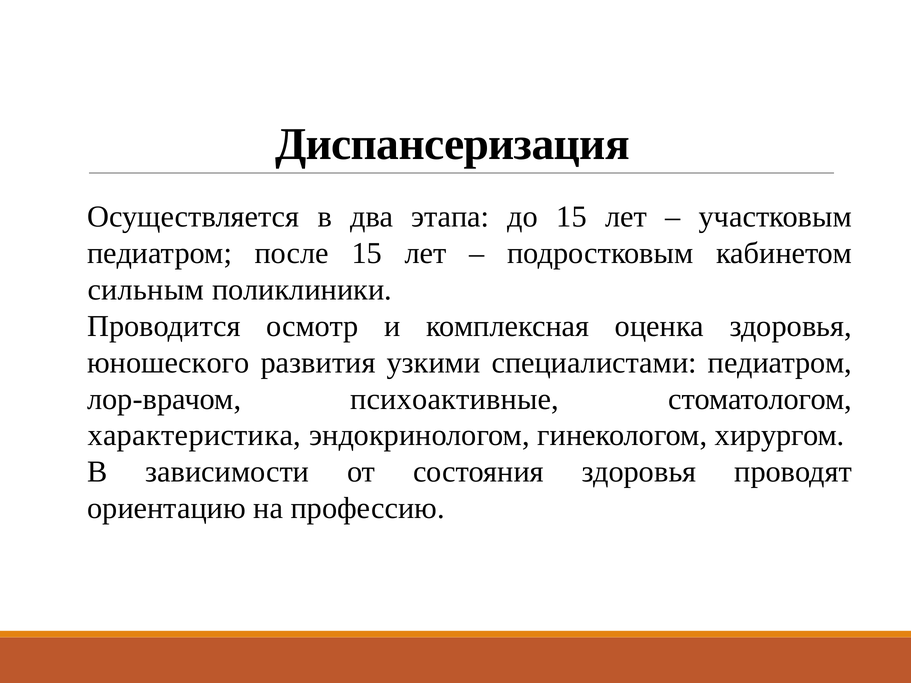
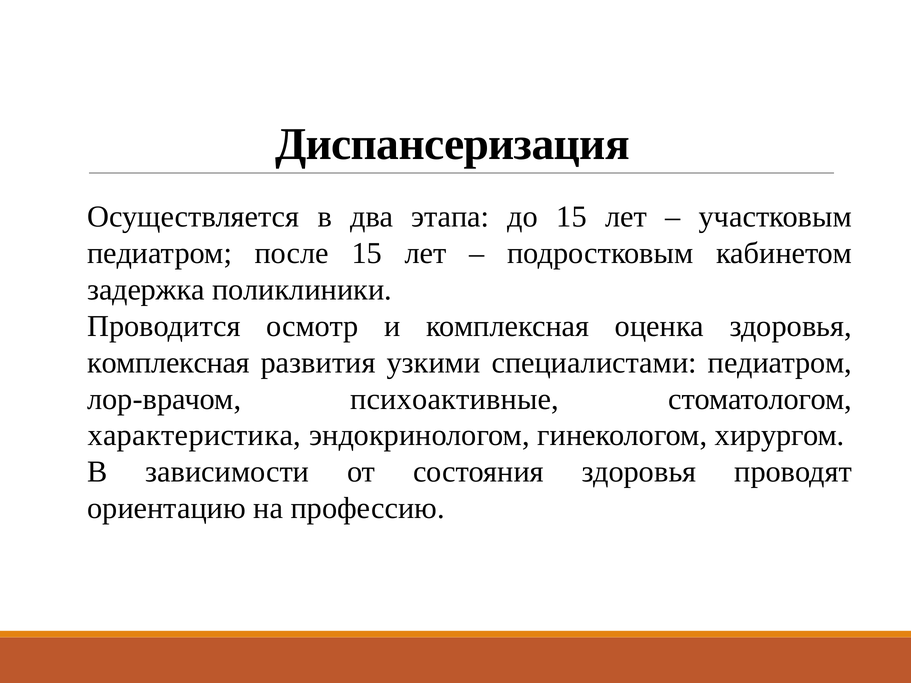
сильным: сильным -> задержка (146, 290)
юношеского: юношеского -> комплексная (169, 363)
